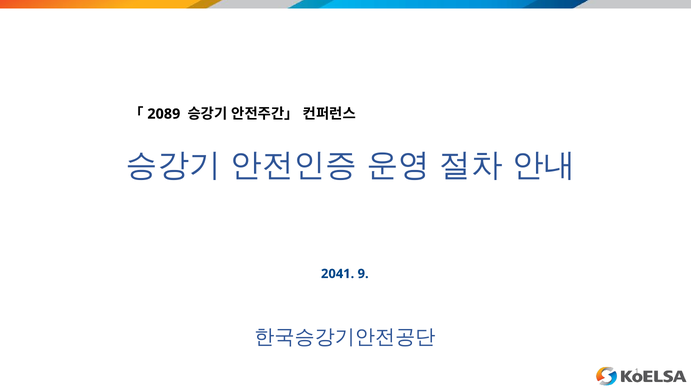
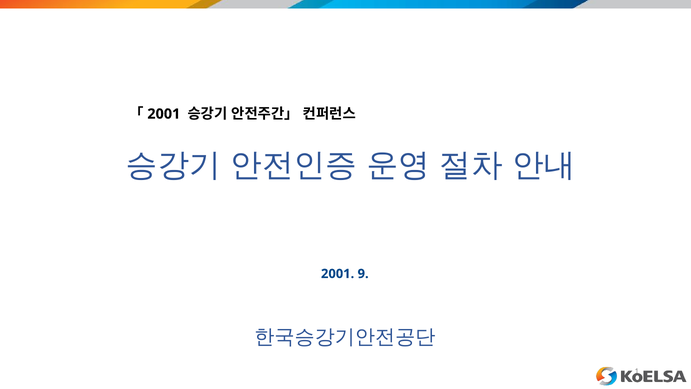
2089: 2089 -> 2001 (164, 114)
2041: 2041 -> 2001 (338, 274)
